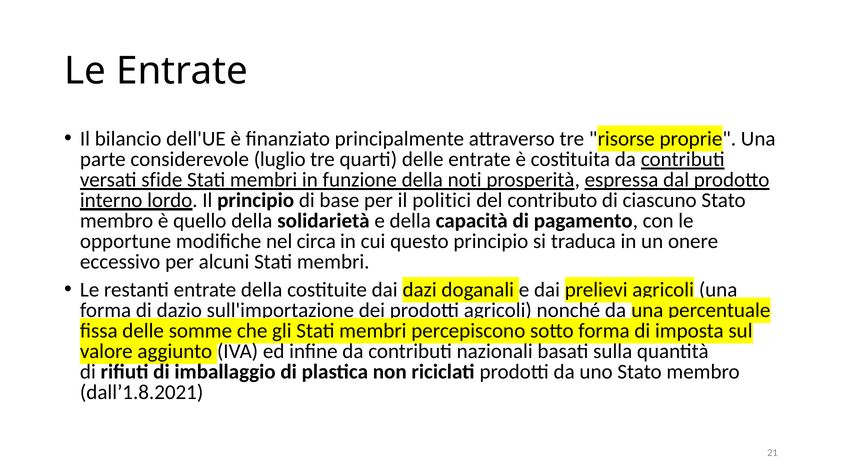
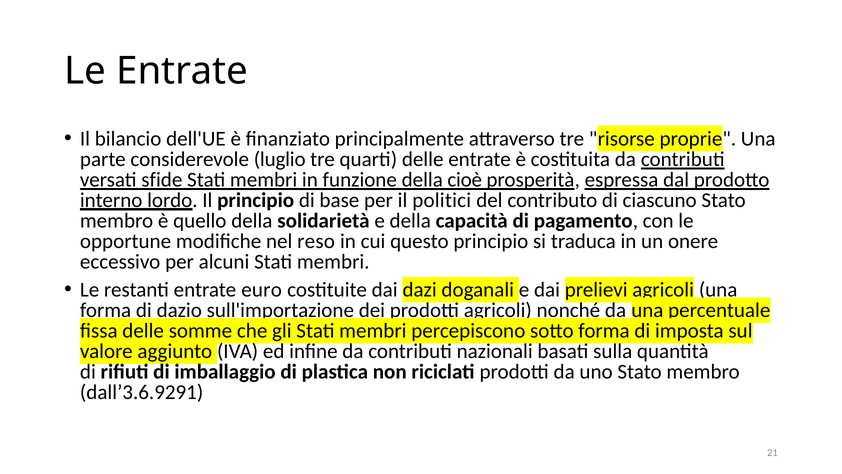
noti: noti -> cioè (465, 180)
circa: circa -> reso (316, 241)
entrate della: della -> euro (262, 290)
dall’1.8.2021: dall’1.8.2021 -> dall’3.6.9291 (142, 392)
